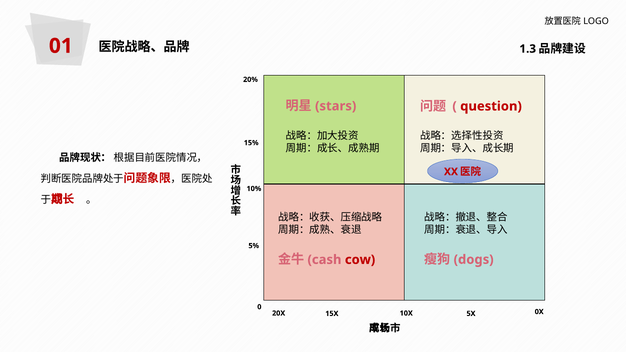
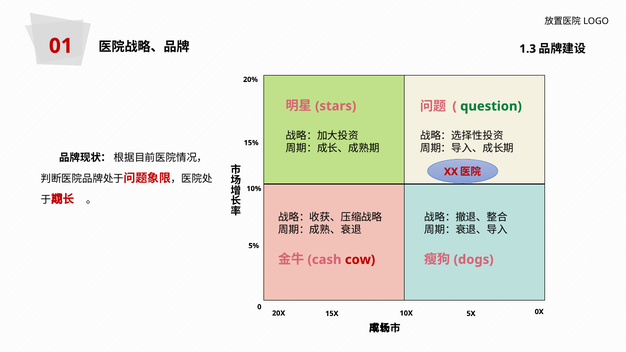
question colour: red -> green (491, 106)
